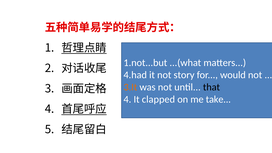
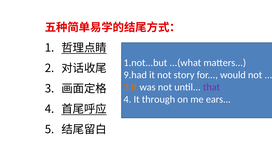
4.had: 4.had -> 9.had (135, 75)
that colour: black -> purple (211, 87)
clapped: clapped -> through (158, 99)
take: take -> ears (218, 99)
